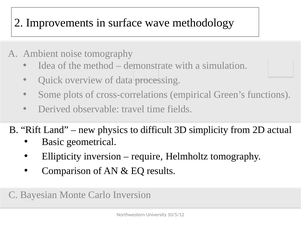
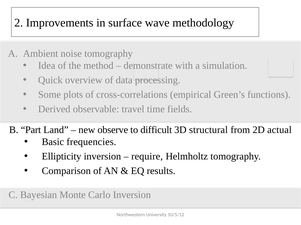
Rift: Rift -> Part (31, 130)
physics: physics -> observe (113, 130)
simplicity: simplicity -> structural (208, 130)
geometrical: geometrical -> frequencies (91, 142)
